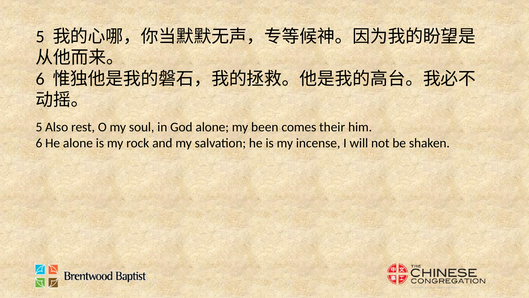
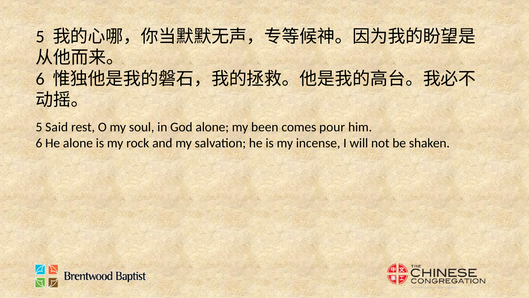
Also: Also -> Said (57, 127)
their: their -> pour (332, 127)
